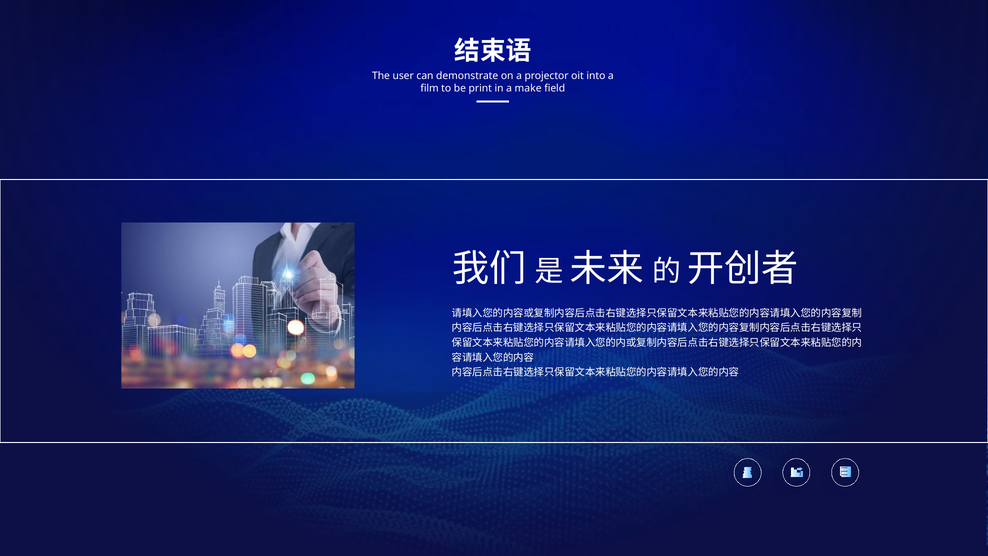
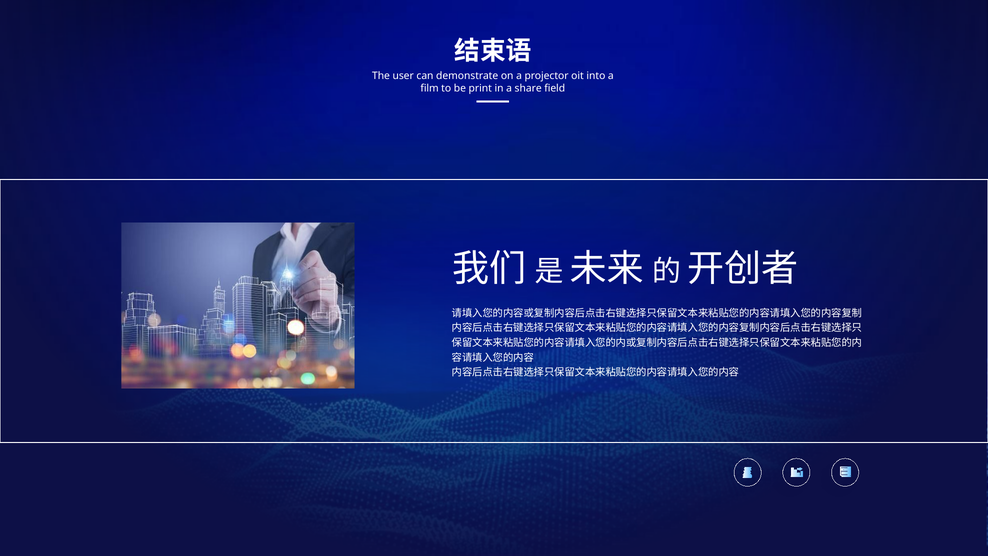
make: make -> share (528, 88)
